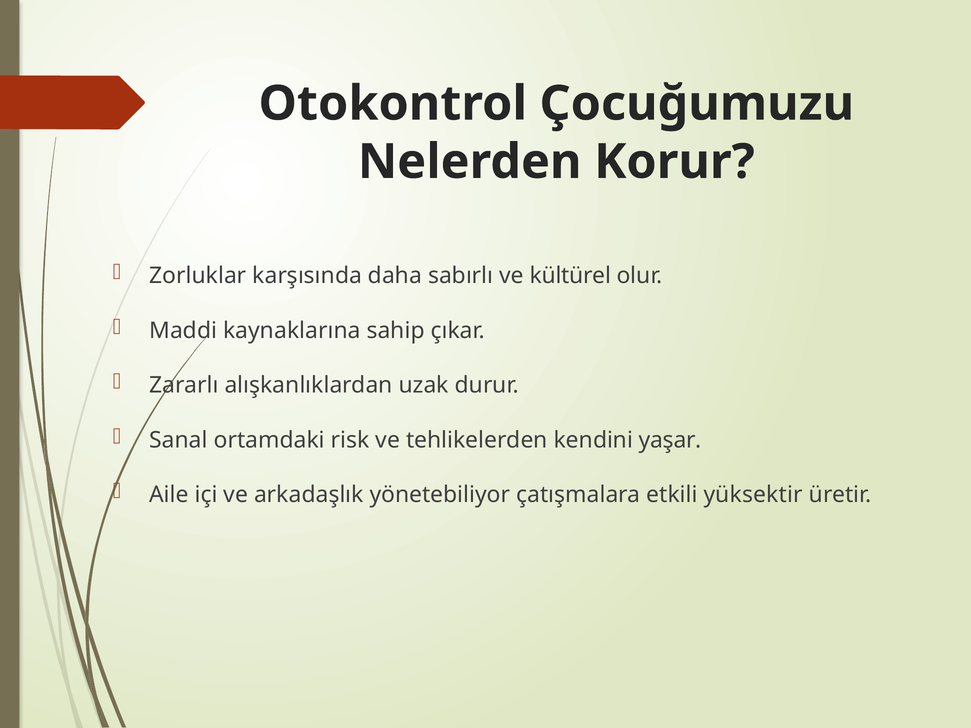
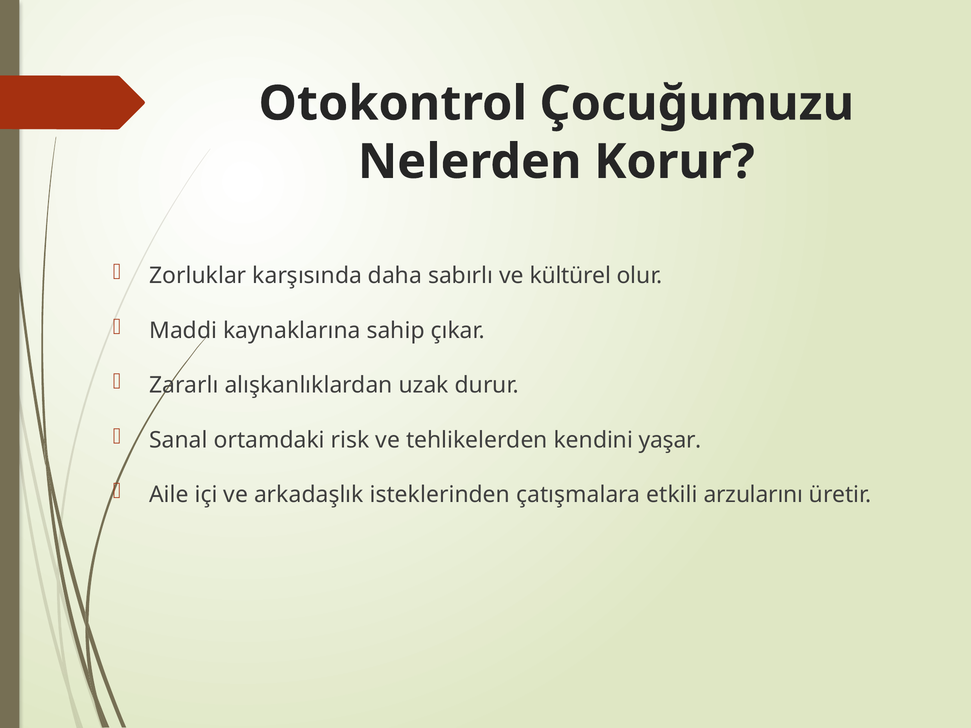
yönetebiliyor: yönetebiliyor -> isteklerinden (440, 495)
yüksektir: yüksektir -> arzularını (753, 495)
